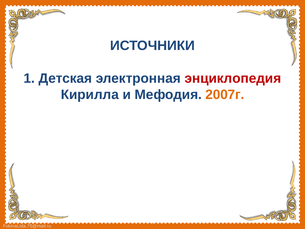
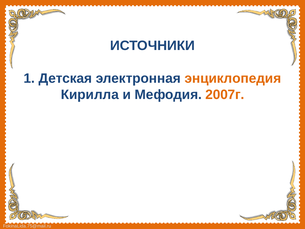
энциклопедия colour: red -> orange (233, 78)
